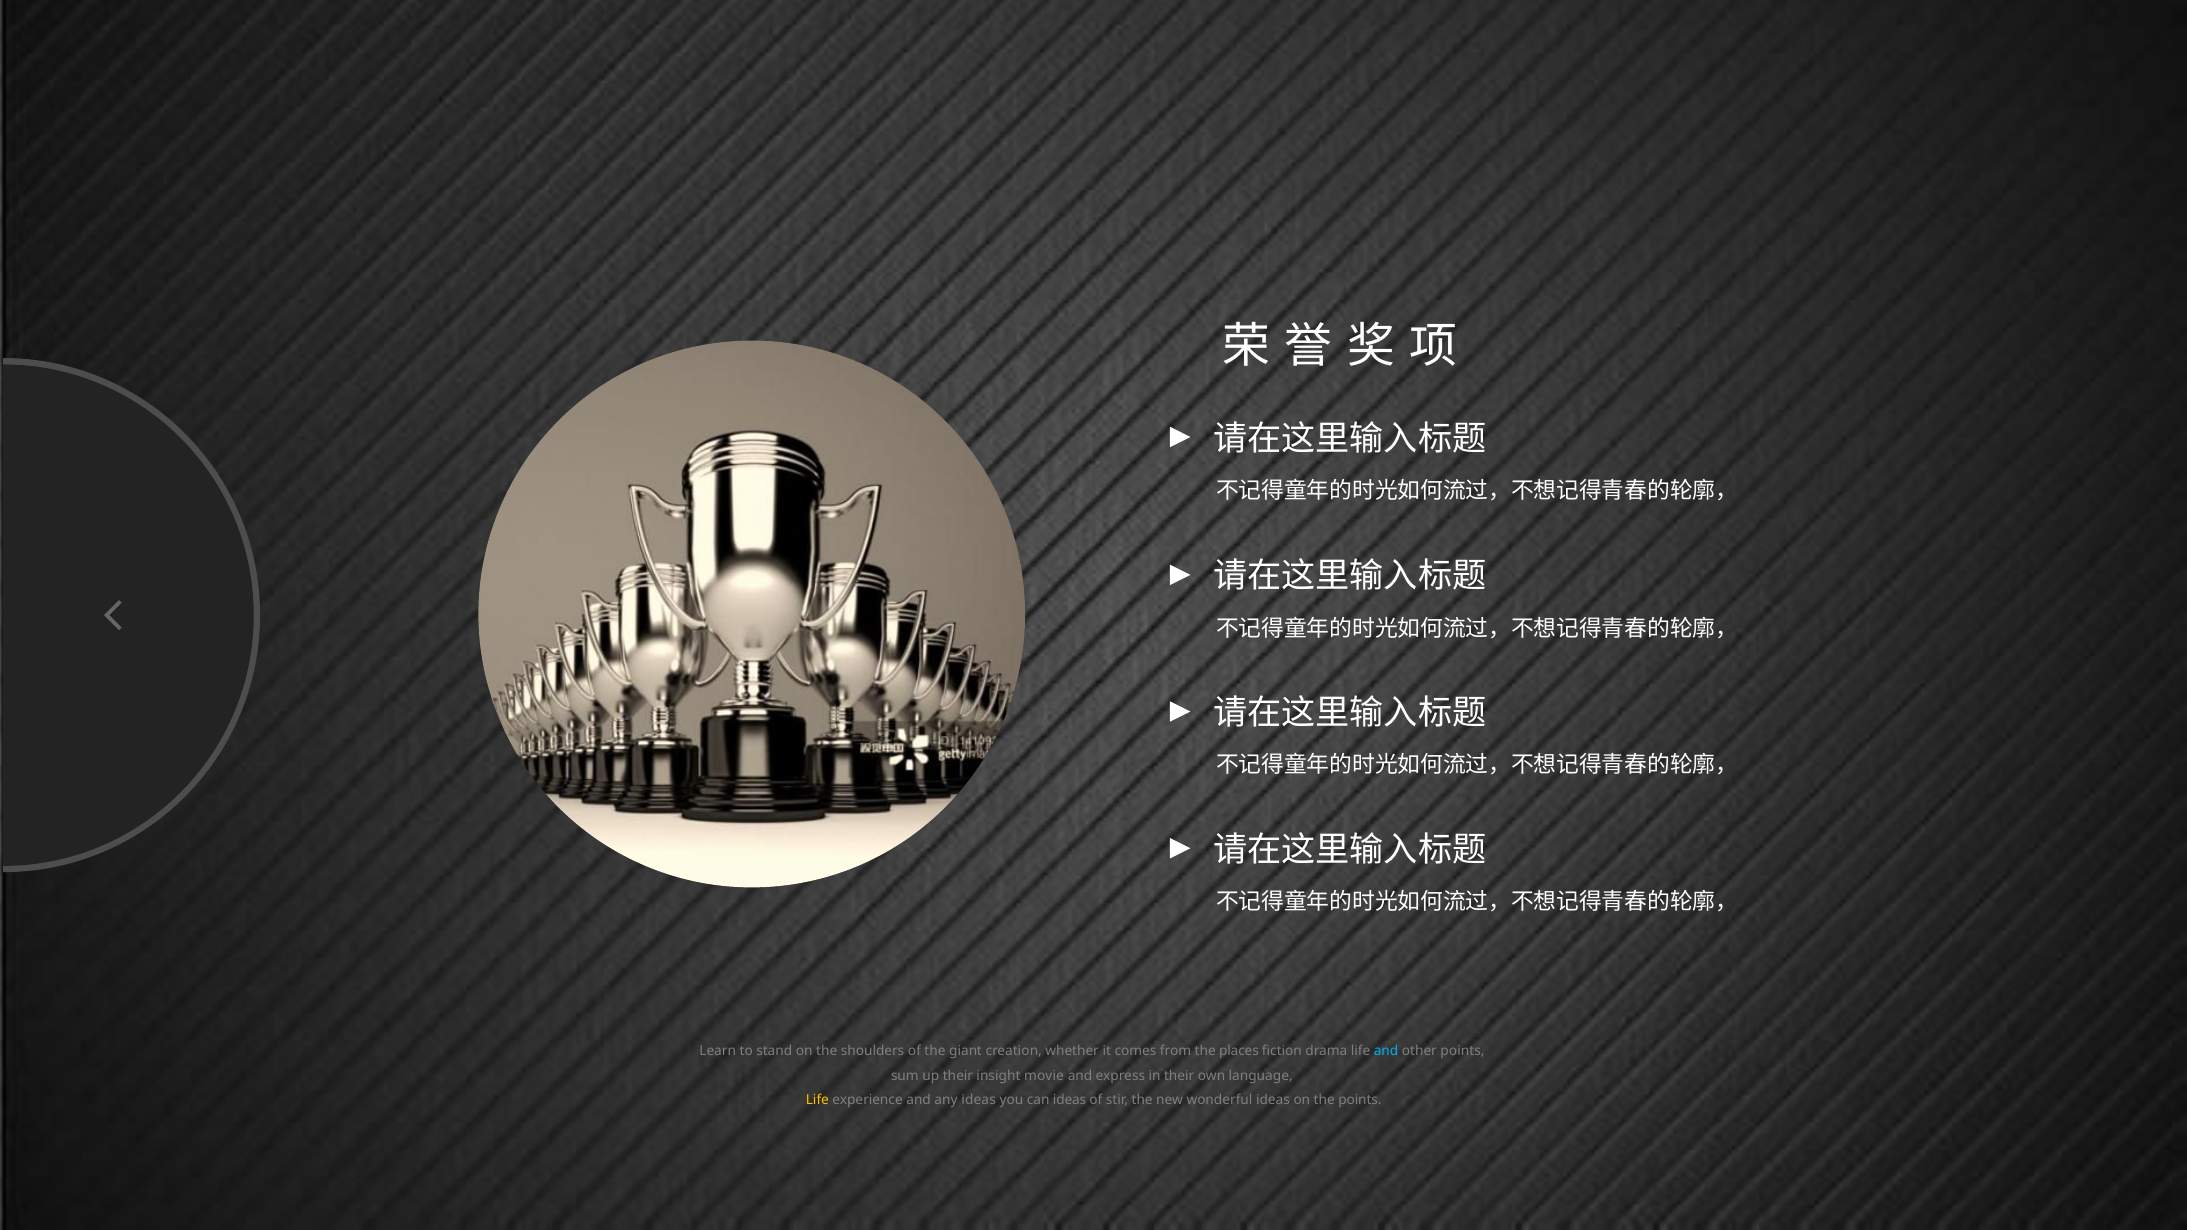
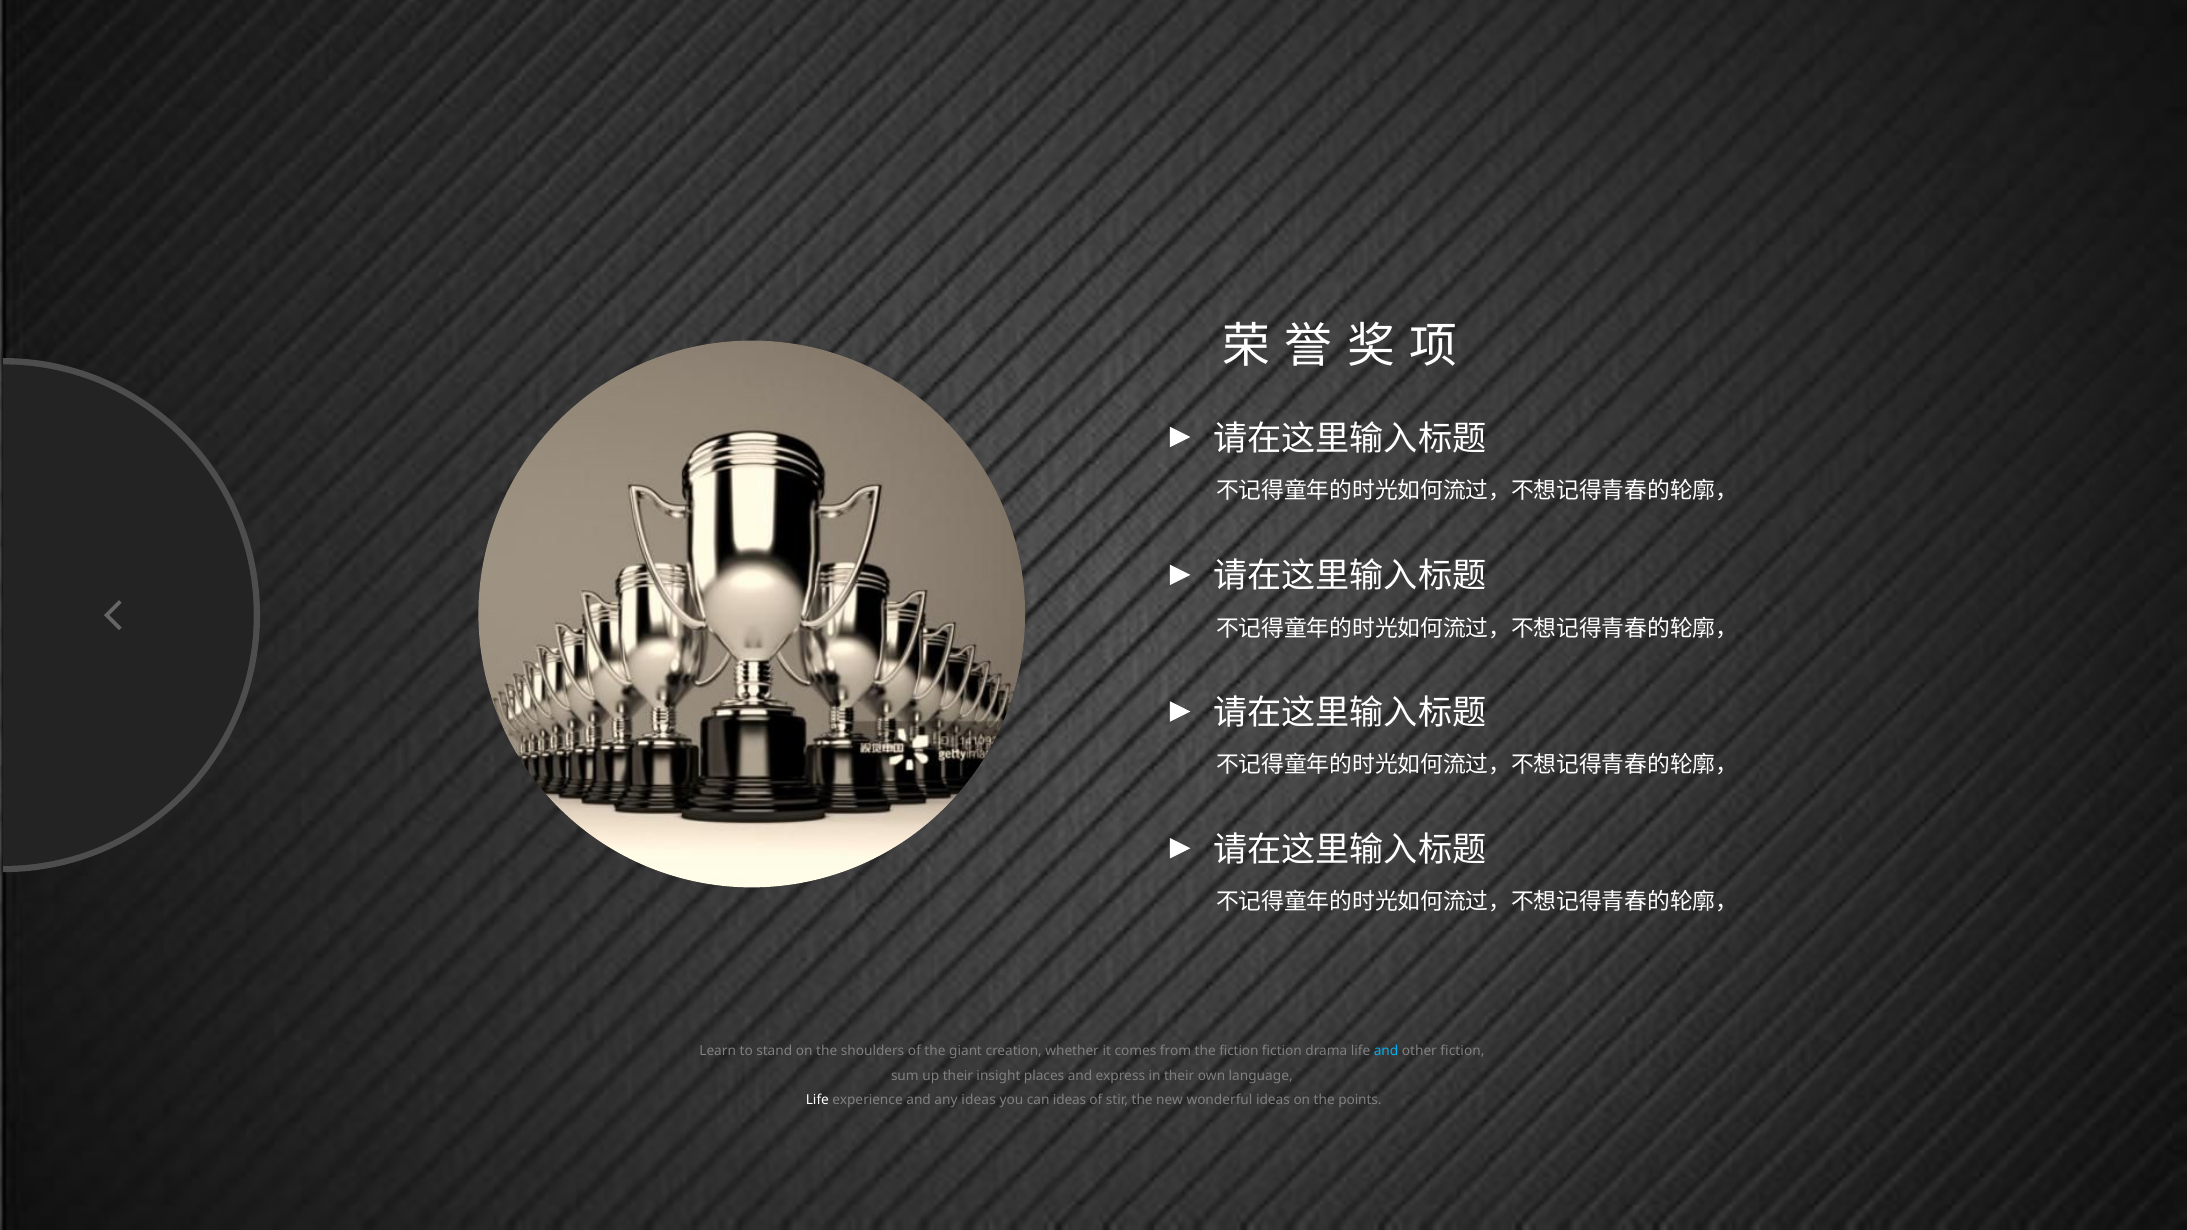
the places: places -> fiction (1239, 1051)
other points: points -> fiction (1463, 1051)
movie: movie -> places (1044, 1076)
Life colour: yellow -> white (817, 1100)
